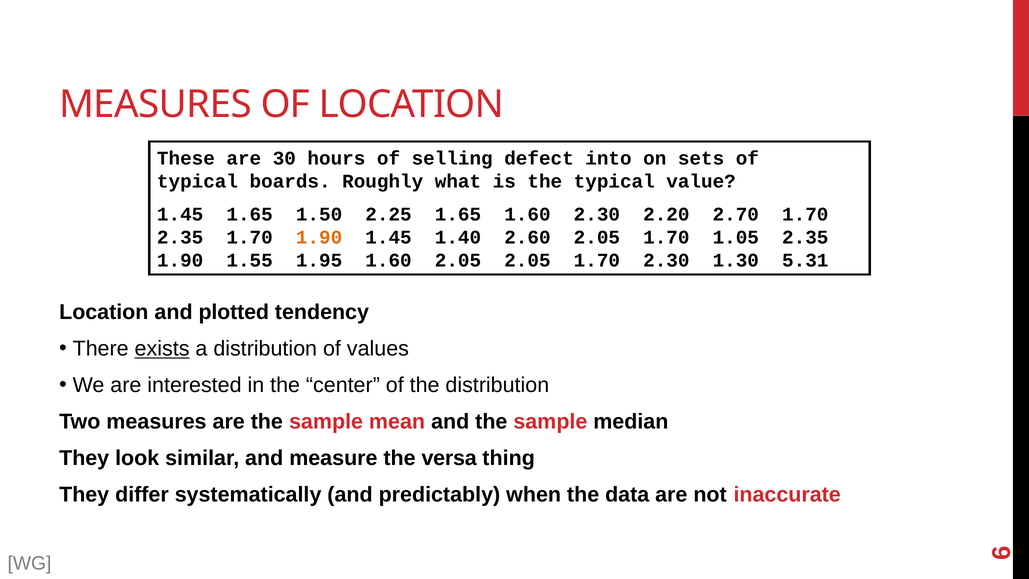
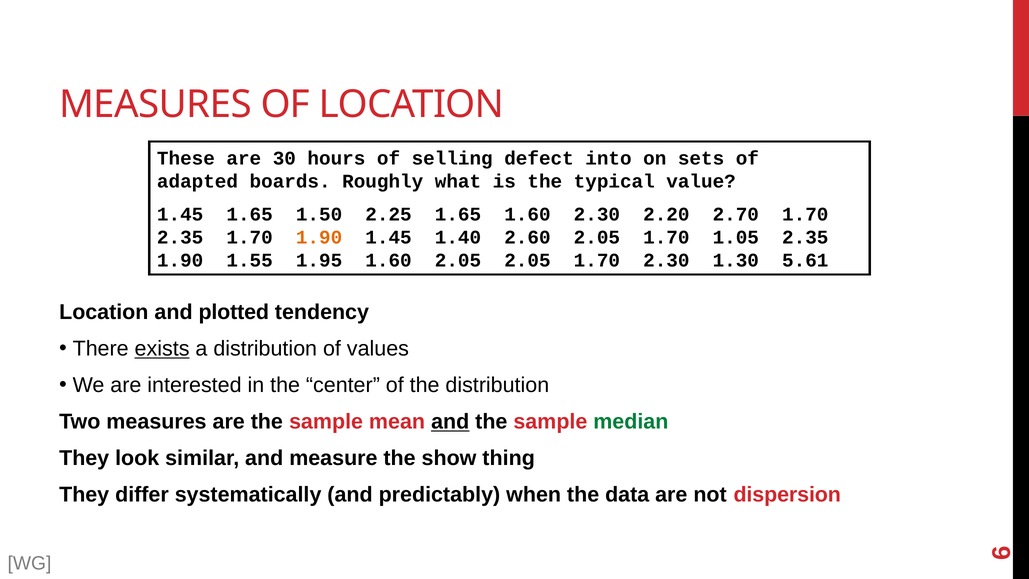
typical: typical -> adapted (198, 181)
5.31: 5.31 -> 5.61 (805, 260)
and underline: none -> present (450, 422)
median colour: black -> green (631, 422)
versa: versa -> show (449, 458)
inaccurate: inaccurate -> dispersion (787, 495)
